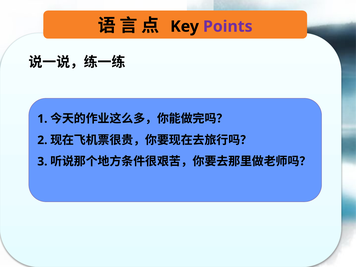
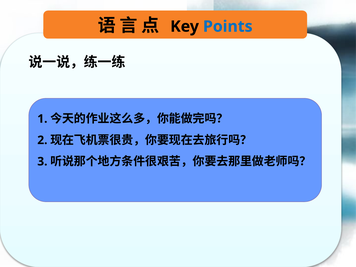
Points colour: purple -> blue (228, 26)
